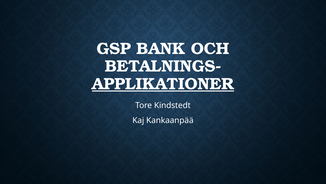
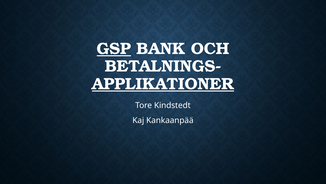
GSP underline: none -> present (114, 49)
